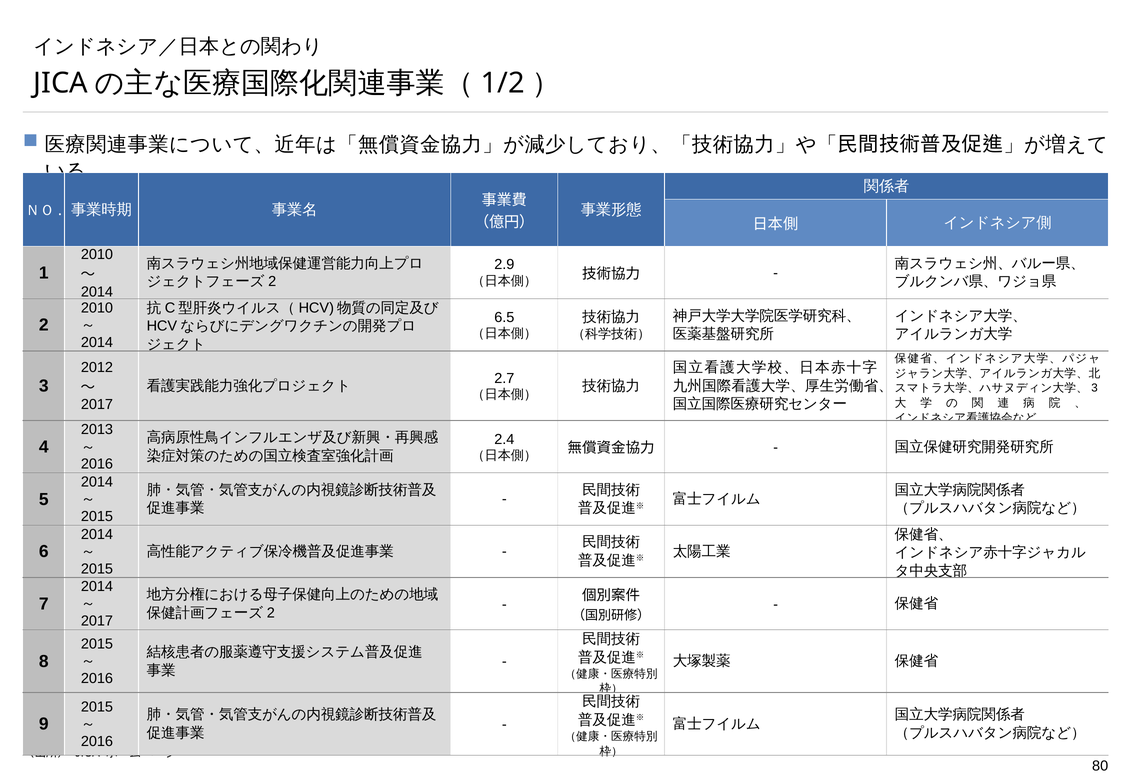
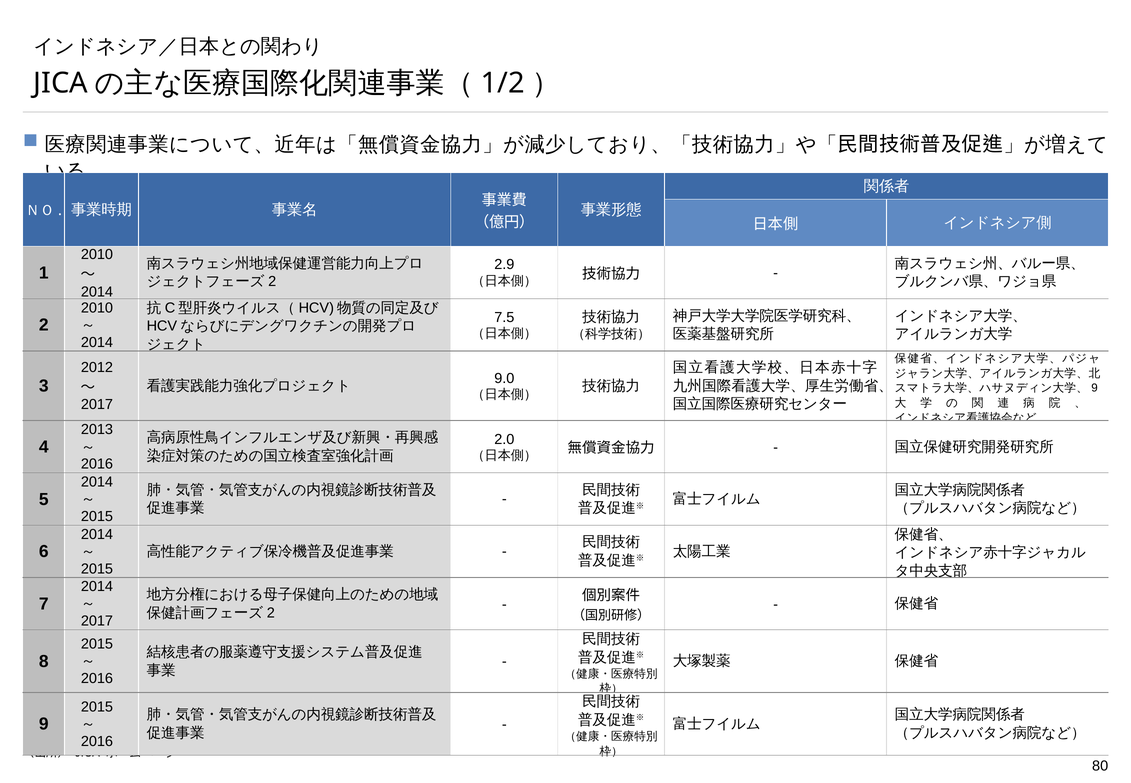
6.5: 6.5 -> 7.5 (504, 317)
2.7: 2.7 -> 9.0 (504, 378)
3: 3 -> 9 (1094, 388)
2.4: 2.4 -> 2.0 (504, 439)
